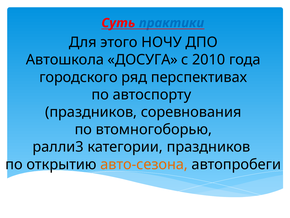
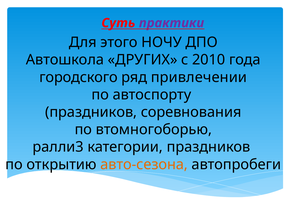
практики colour: blue -> purple (172, 23)
ДОСУГА: ДОСУГА -> ДРУГИХ (143, 60)
перспективах: перспективах -> привлечении (199, 77)
